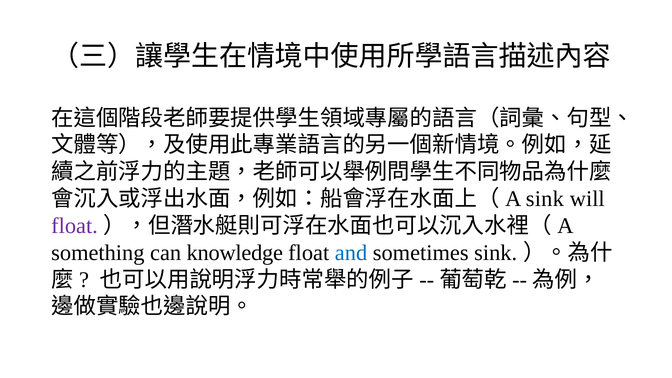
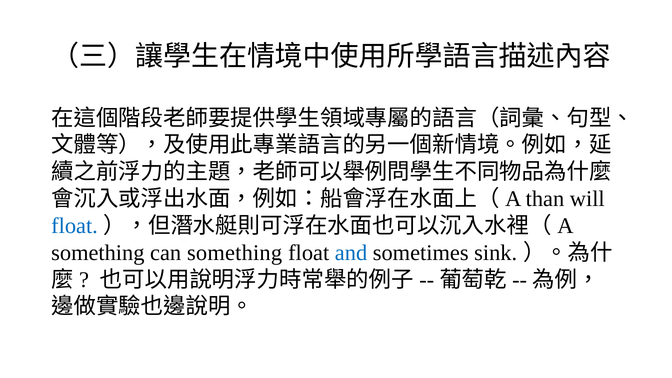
sink: sink -> than (545, 199)
float colour: purple -> blue (75, 226)
can knowledge: knowledge -> something (235, 253)
